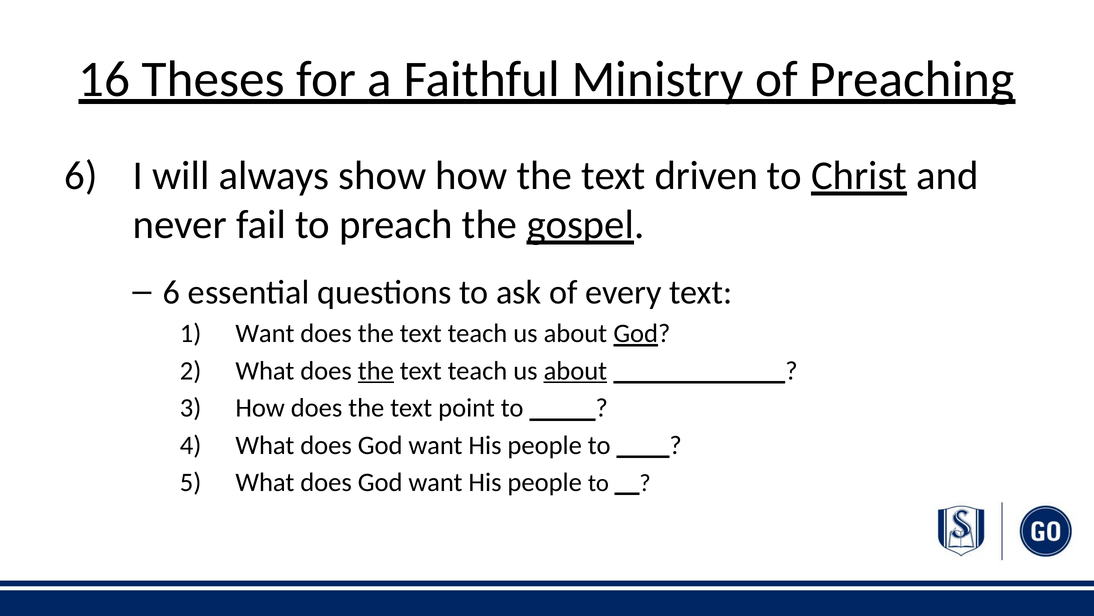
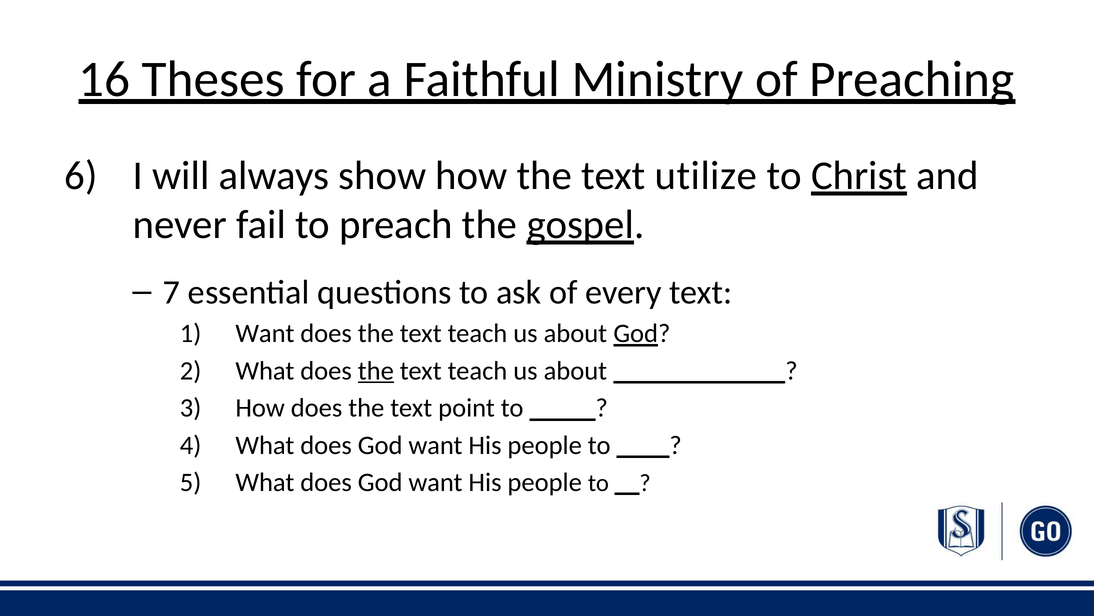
driven: driven -> utilize (706, 176)
6: 6 -> 7 (172, 292)
about underline: present -> none (575, 370)
